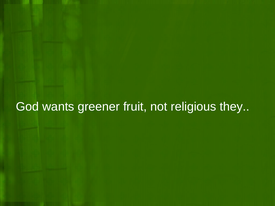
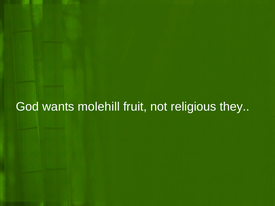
greener: greener -> molehill (99, 107)
